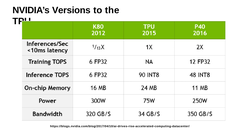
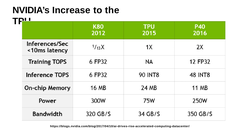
Versions: Versions -> Increase (71, 10)
